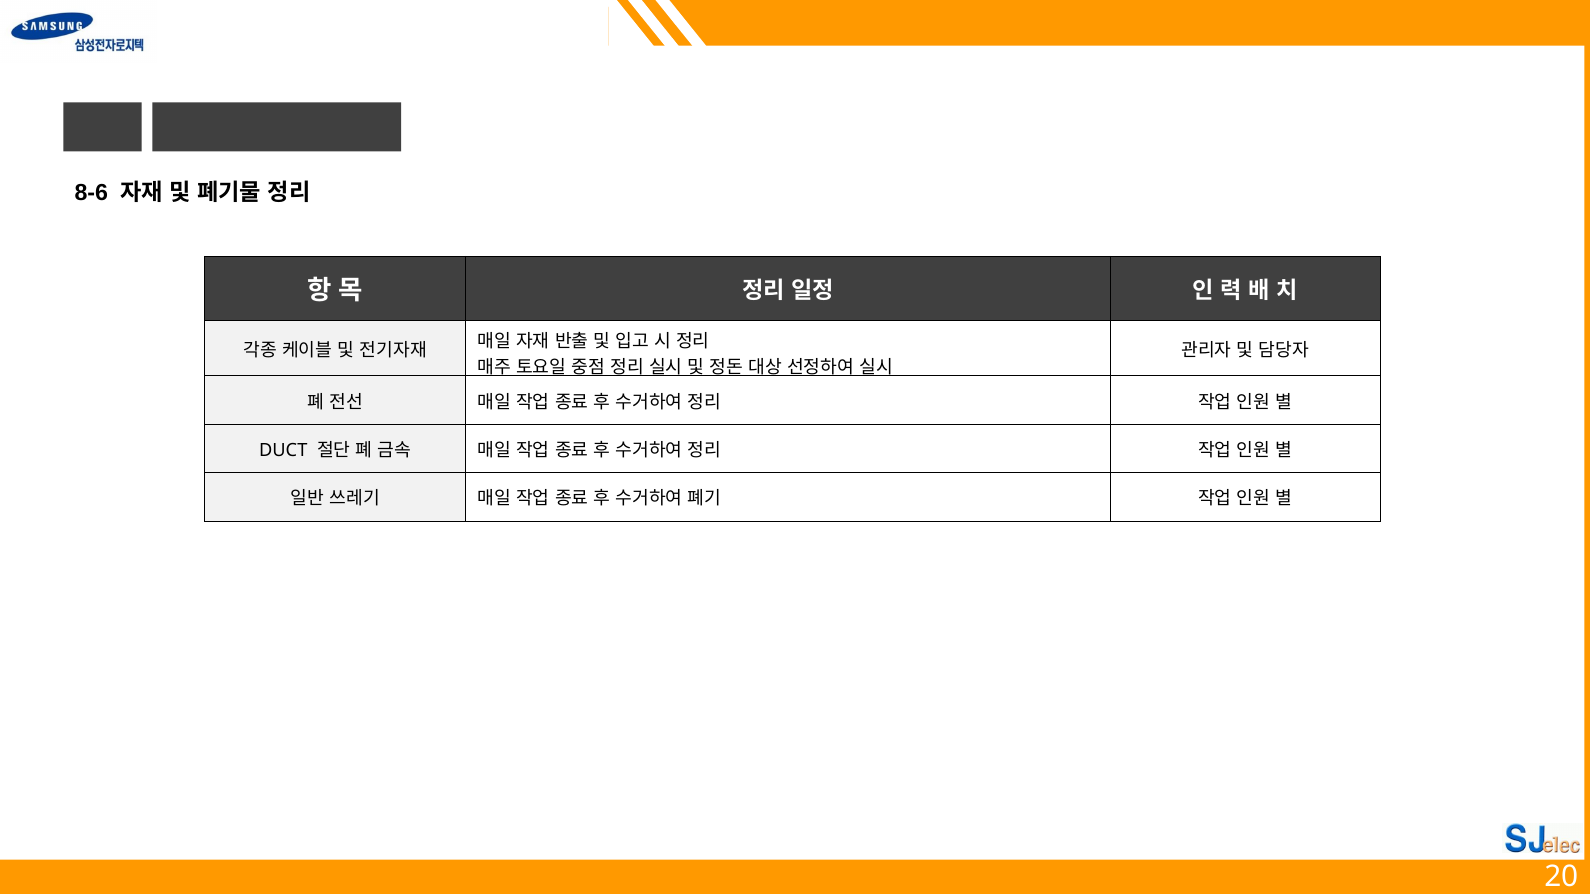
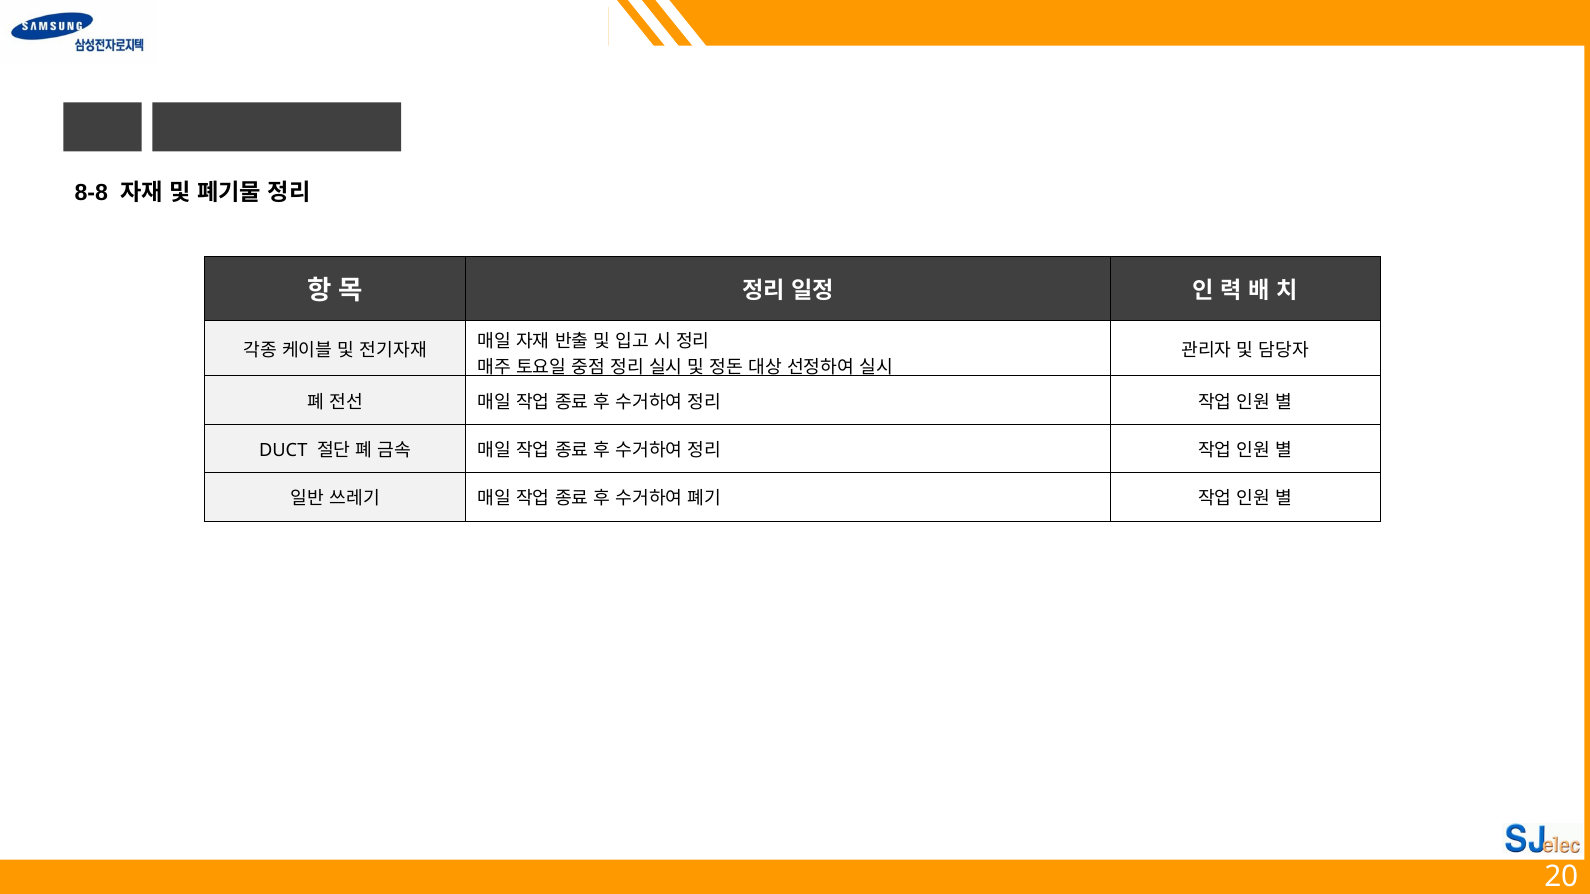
8-6: 8-6 -> 8-8 (91, 193)
